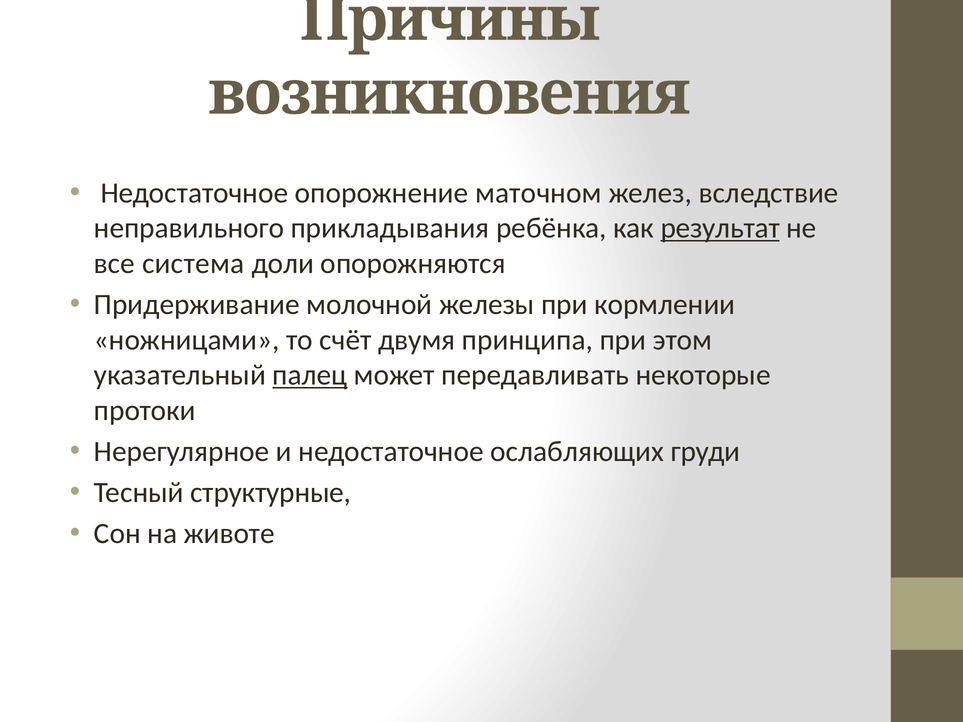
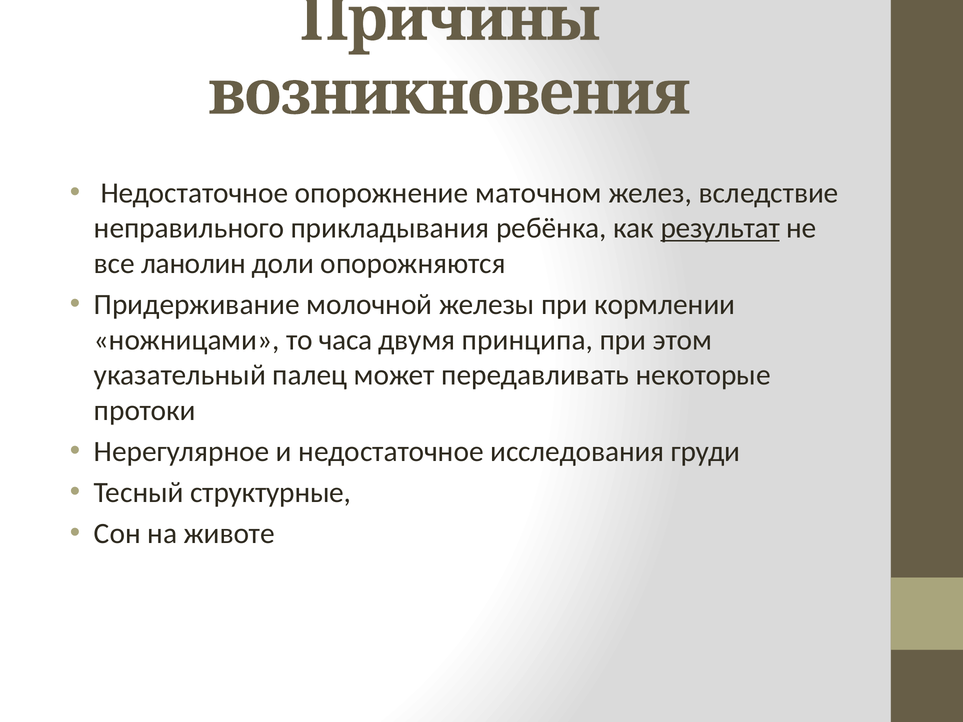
система: система -> ланолин (194, 264)
счёт: счёт -> часа (346, 340)
палец underline: present -> none (310, 375)
ослабляющих: ослабляющих -> исследования (577, 452)
